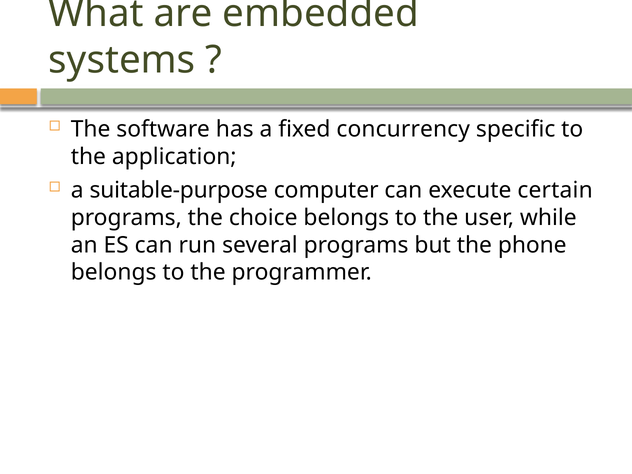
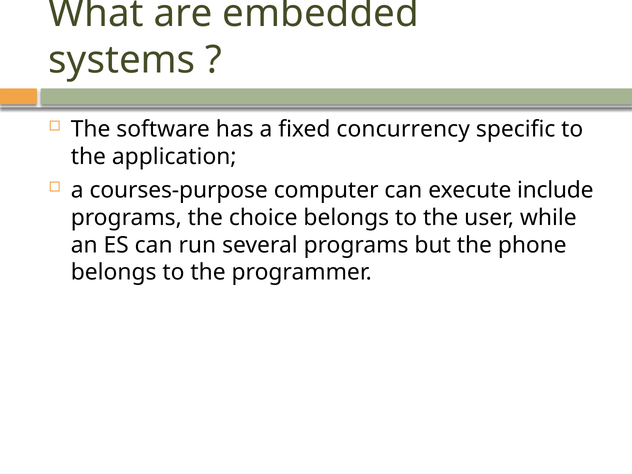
suitable-purpose: suitable-purpose -> courses-purpose (179, 190)
certain: certain -> include (555, 190)
